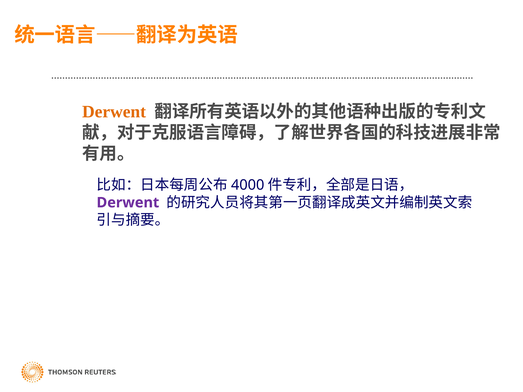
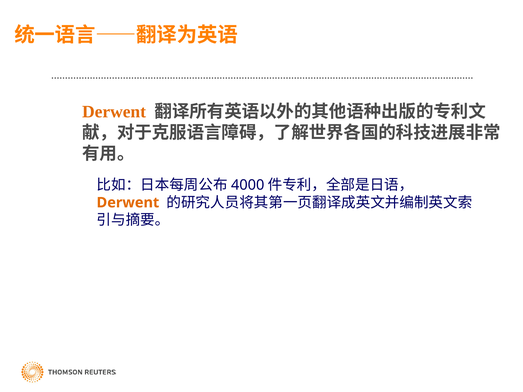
Derwent colour: purple -> orange (128, 203)
